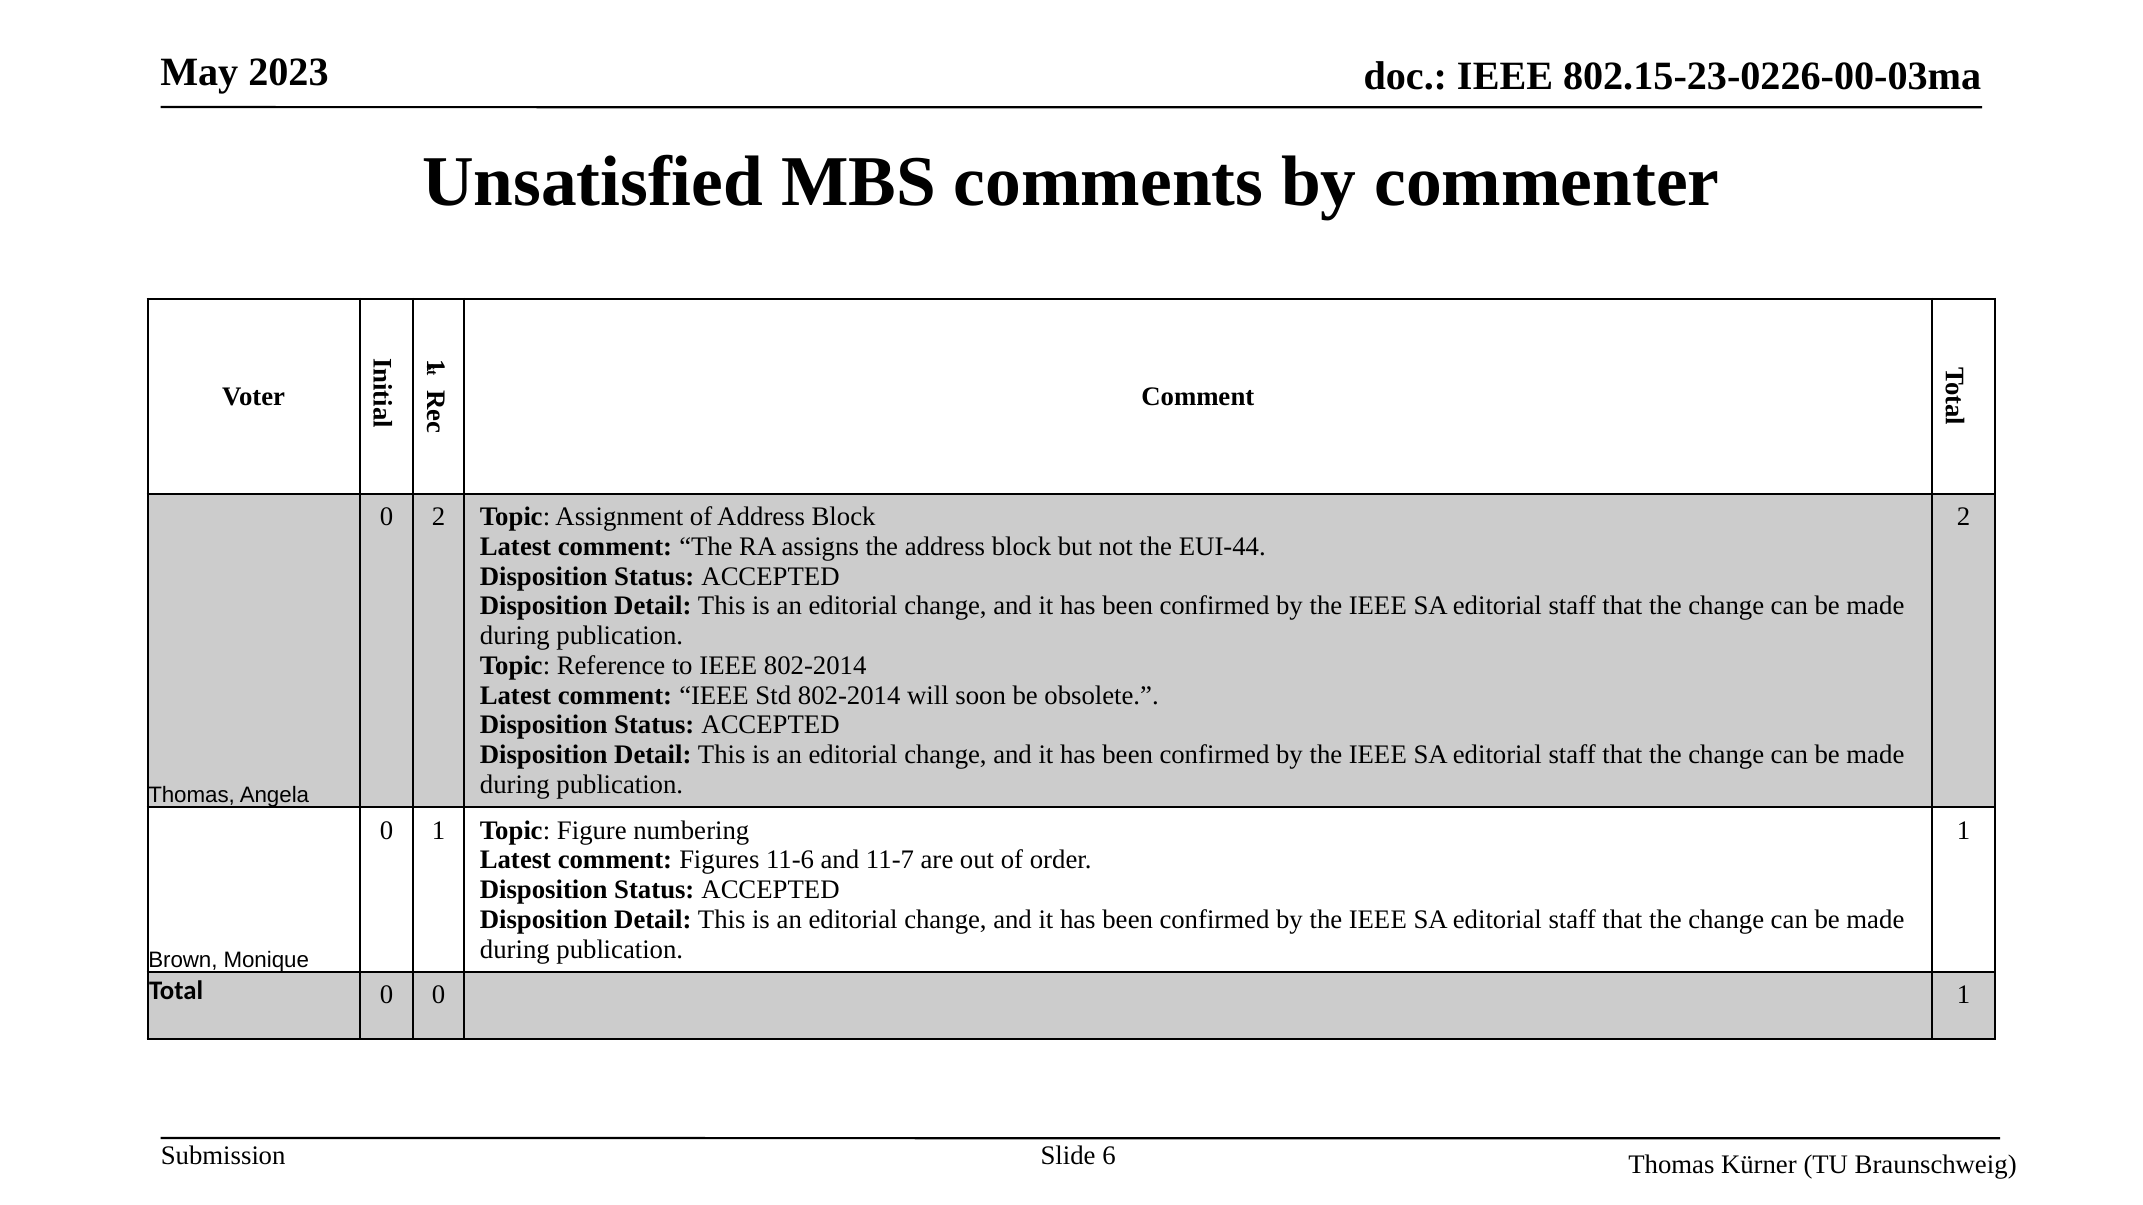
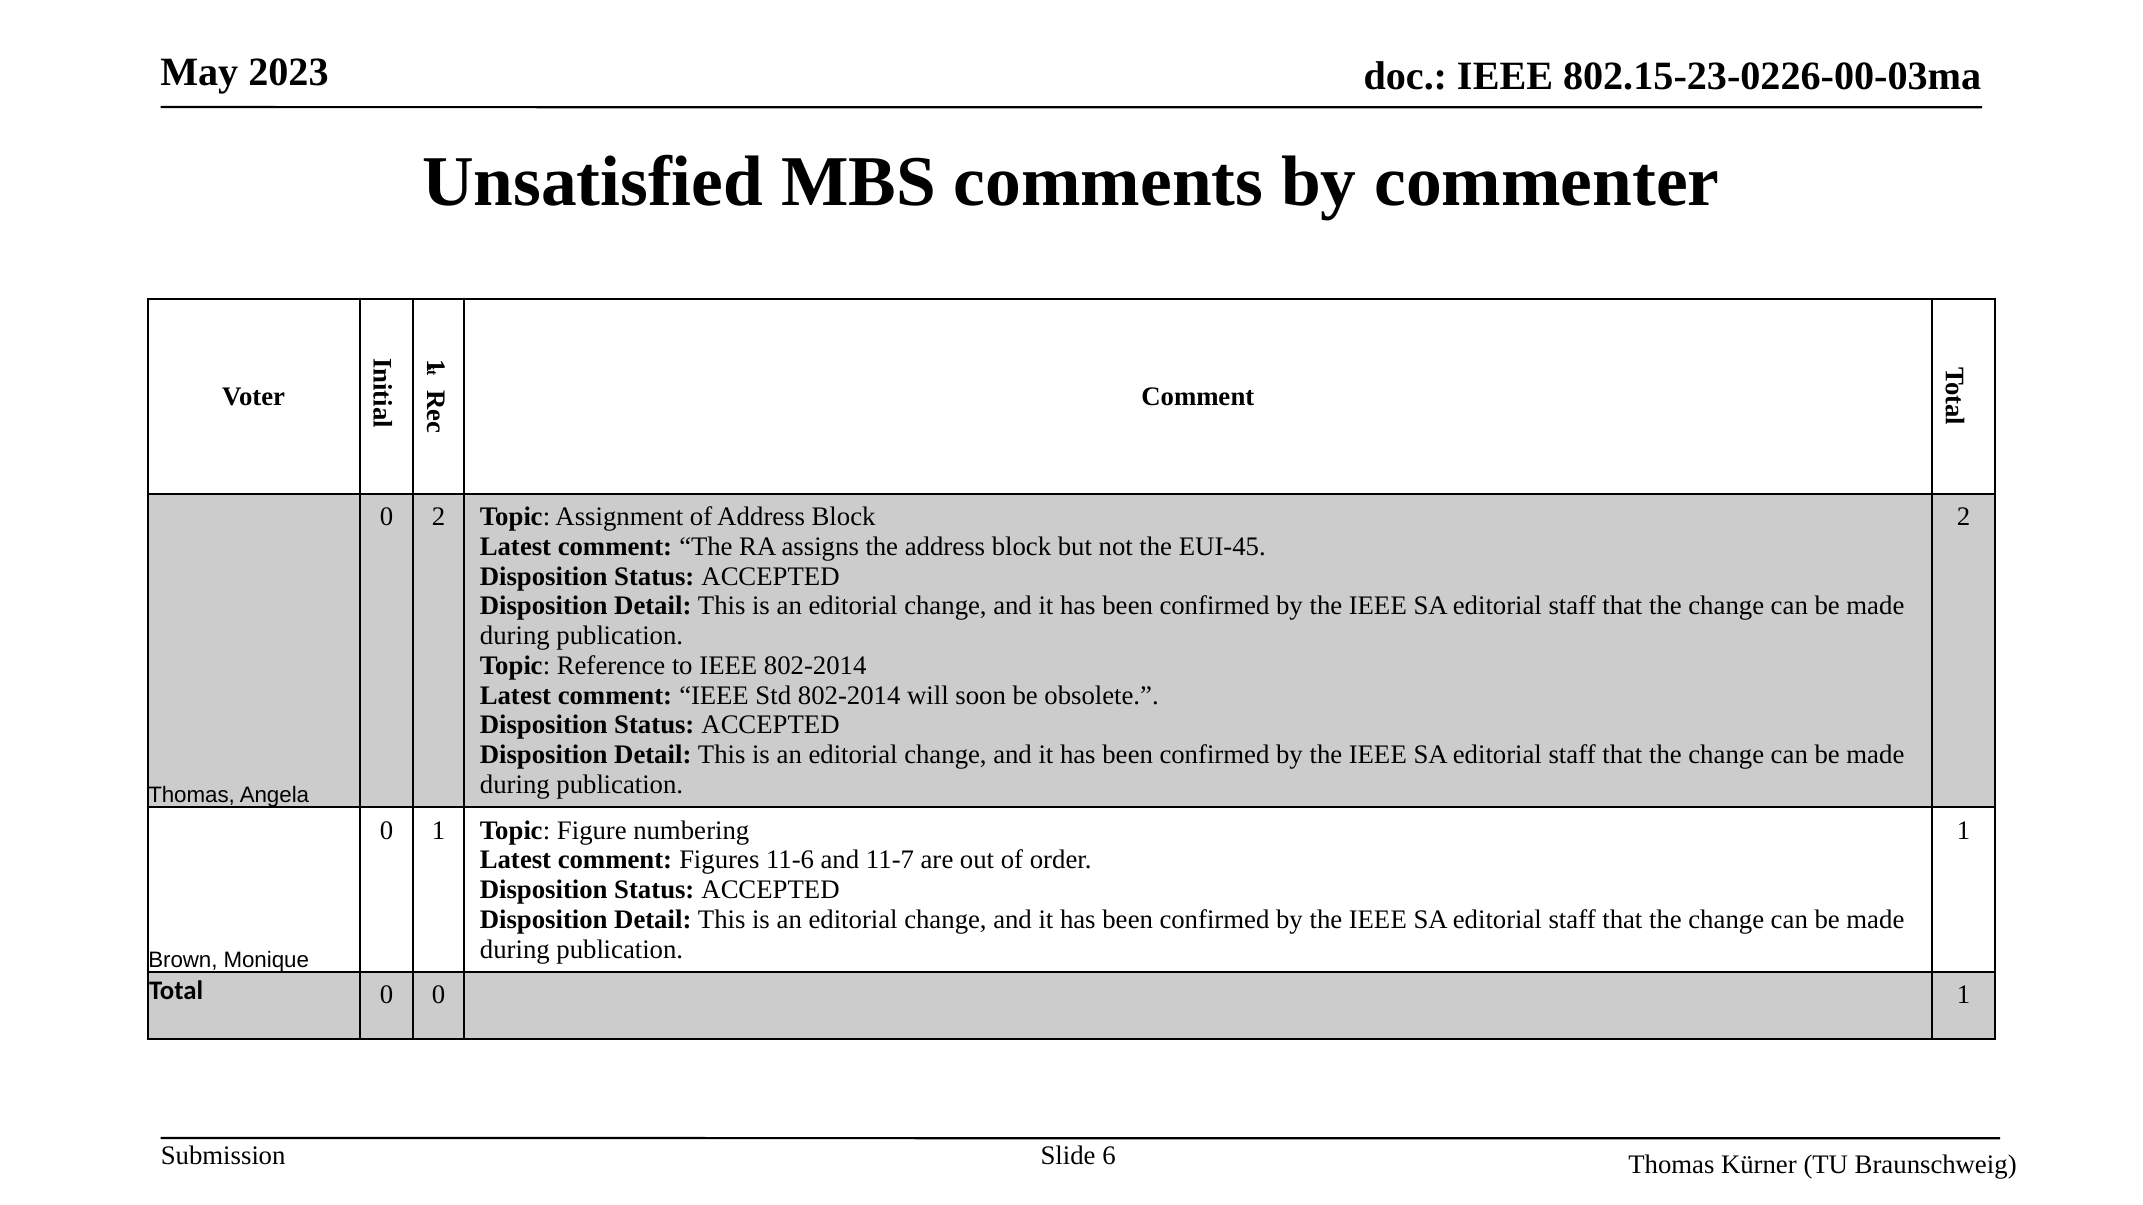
EUI-44: EUI-44 -> EUI-45 (1222, 547)
